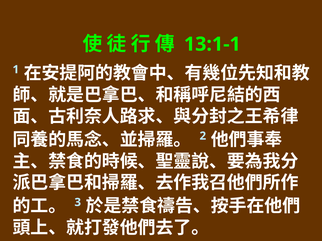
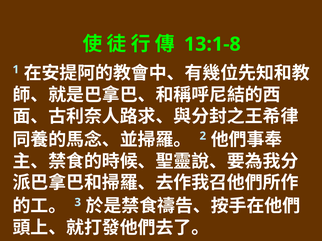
13:1-1: 13:1-1 -> 13:1-8 (212, 44)
